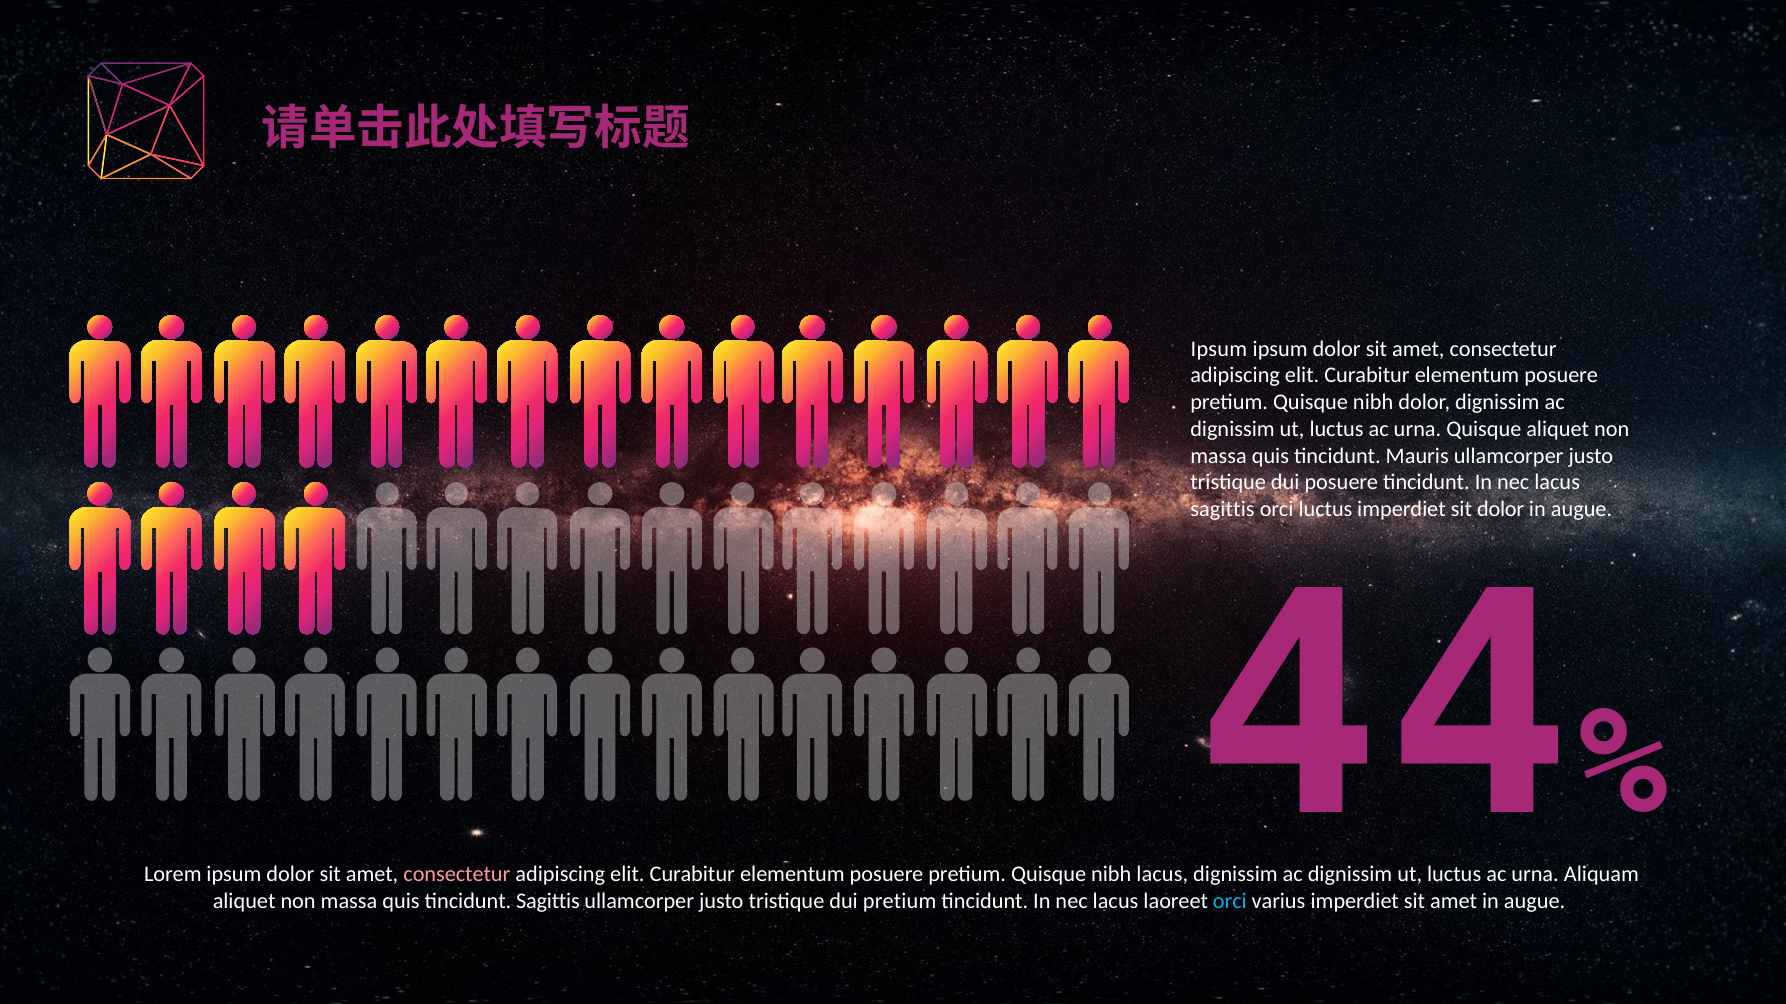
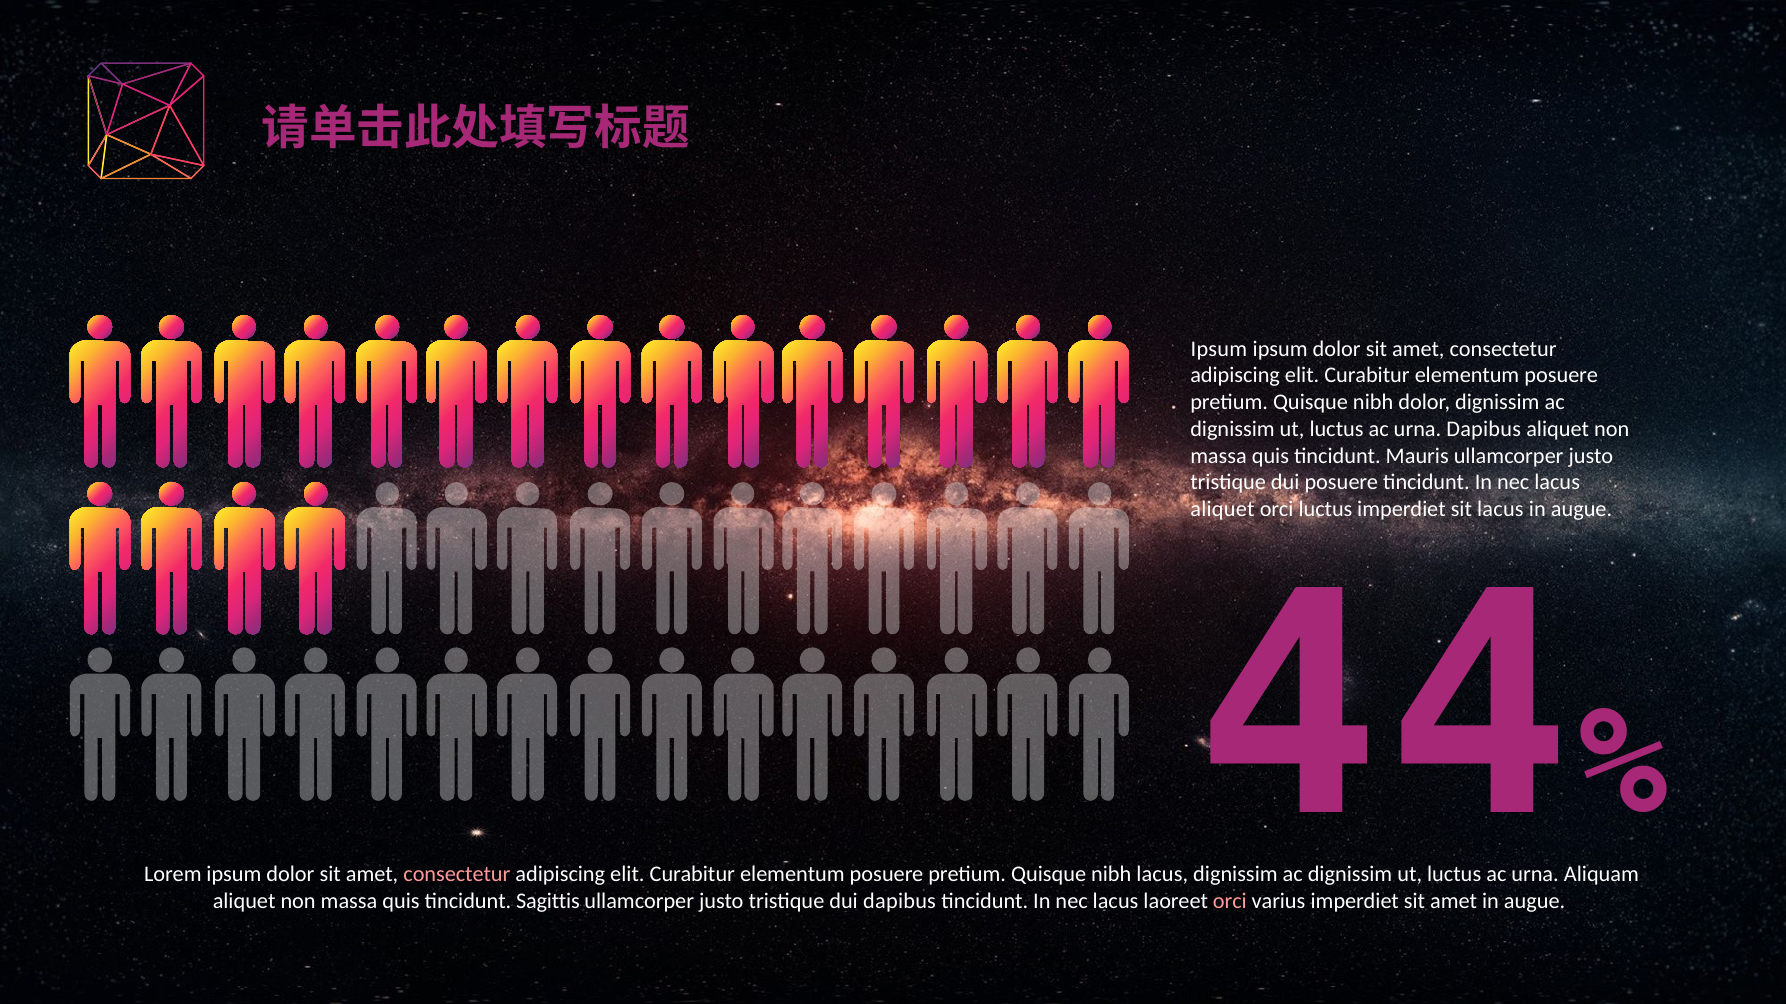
urna Quisque: Quisque -> Dapibus (1484, 429)
sagittis: sagittis -> aliquet (1222, 510)
sit dolor: dolor -> lacus (1500, 510)
dui pretium: pretium -> dapibus (900, 902)
orci colour: light blue -> pink (1230, 902)
